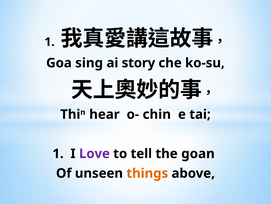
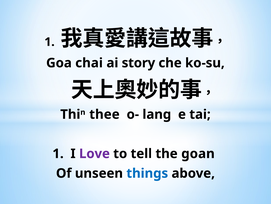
sing: sing -> chai (89, 63)
hear: hear -> thee (104, 114)
chin: chin -> lang (157, 114)
things colour: orange -> blue (147, 173)
